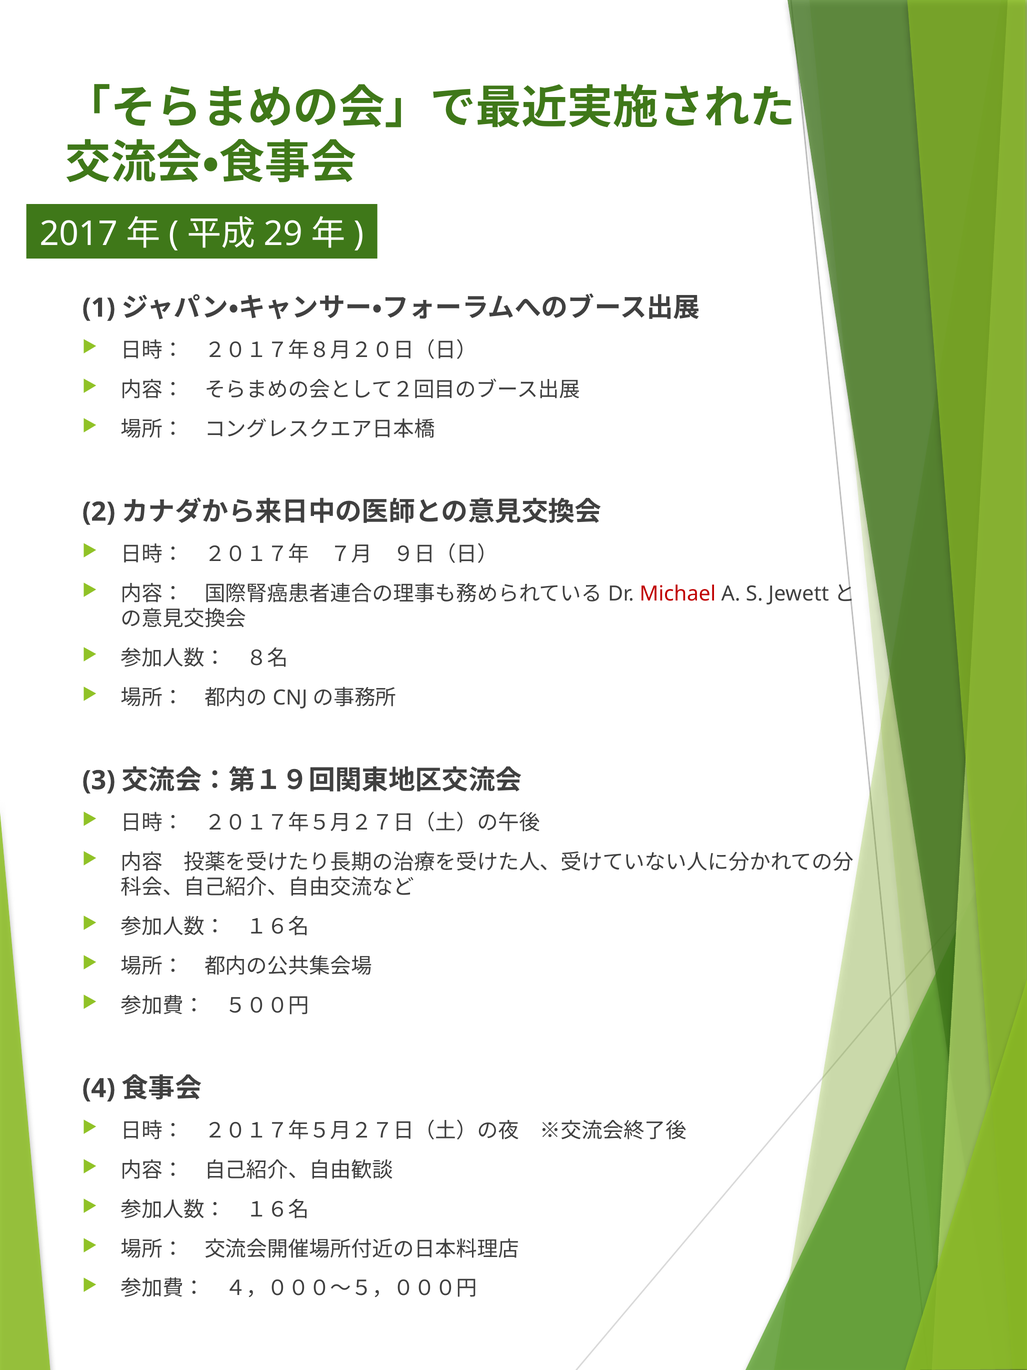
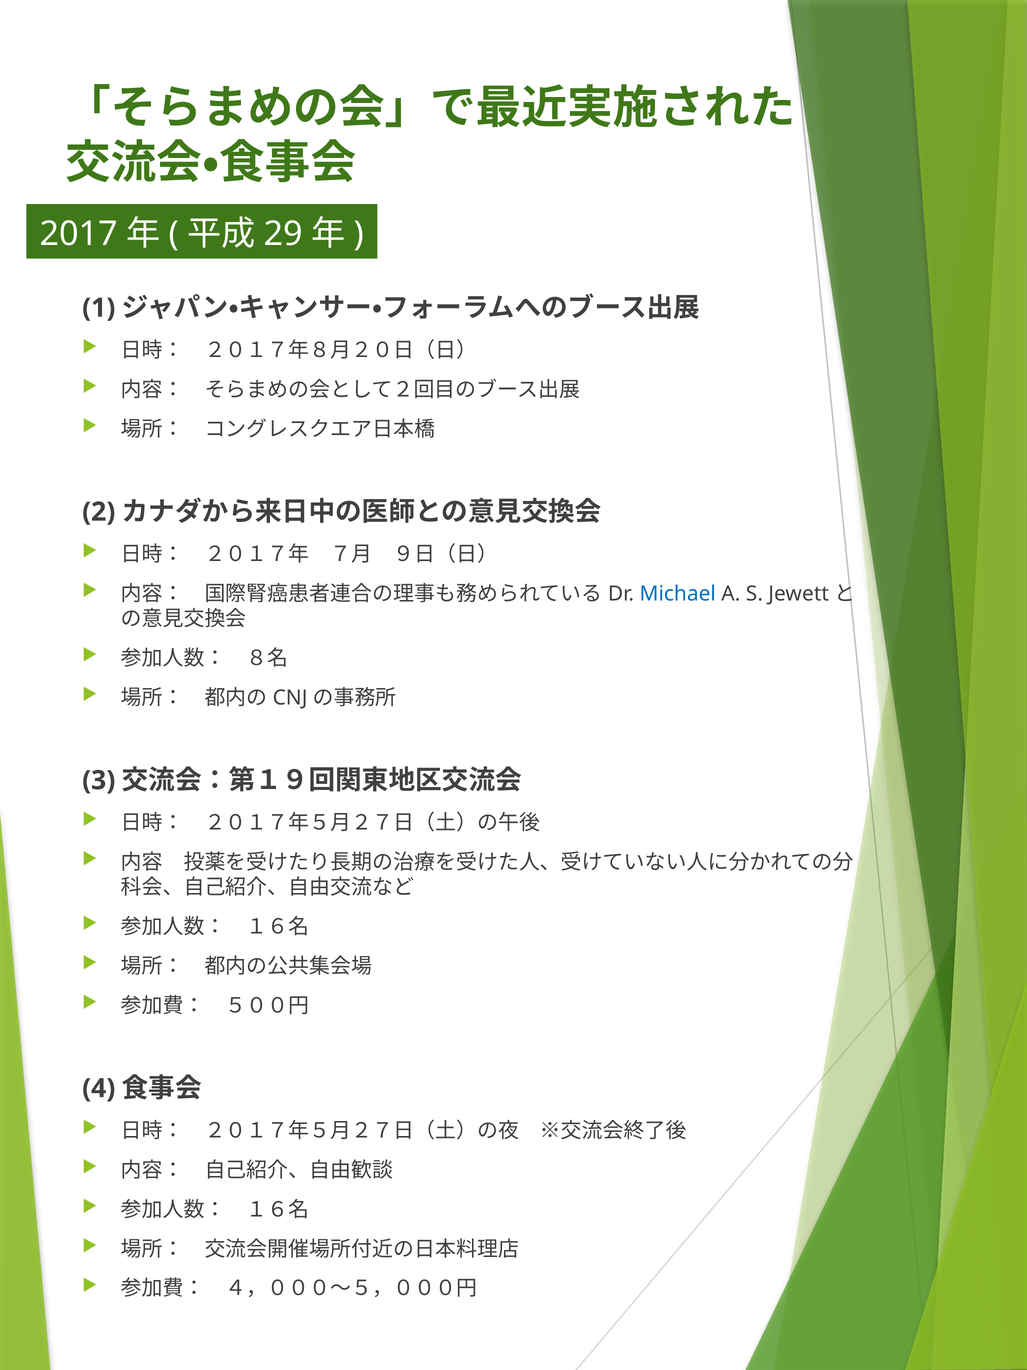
Michael colour: red -> blue (678, 593)
